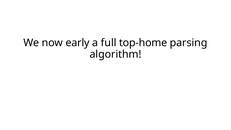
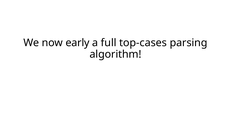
top-home: top-home -> top-cases (143, 43)
